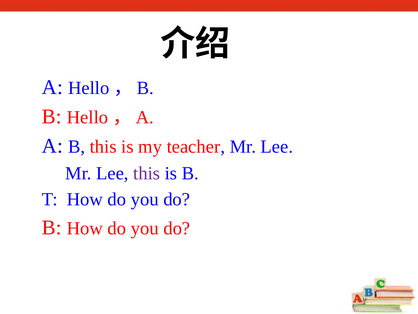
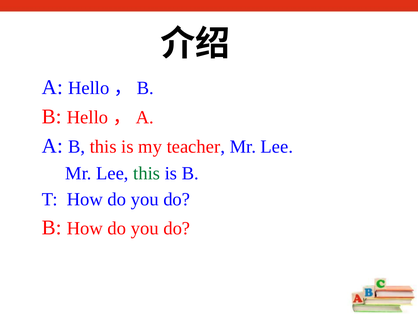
this colour: purple -> green (147, 173)
